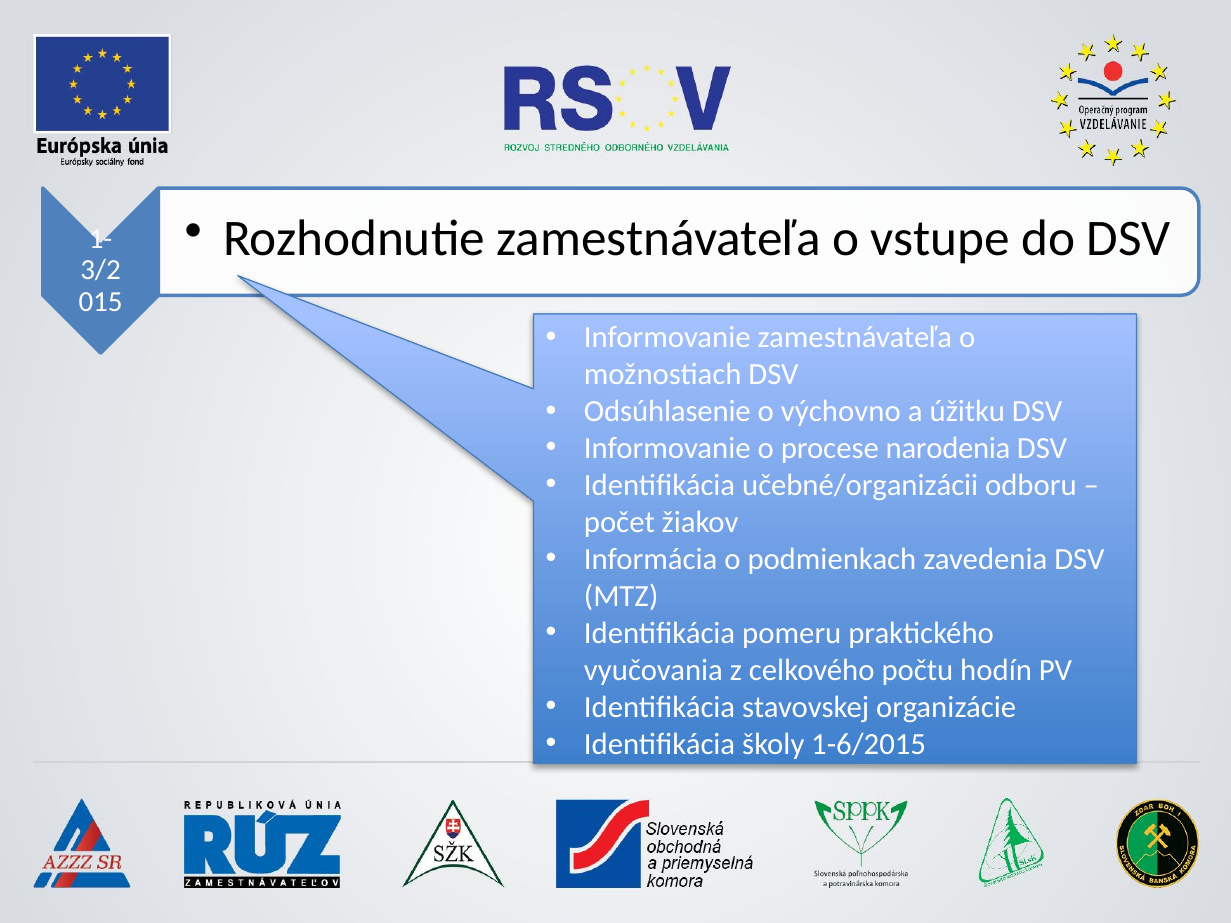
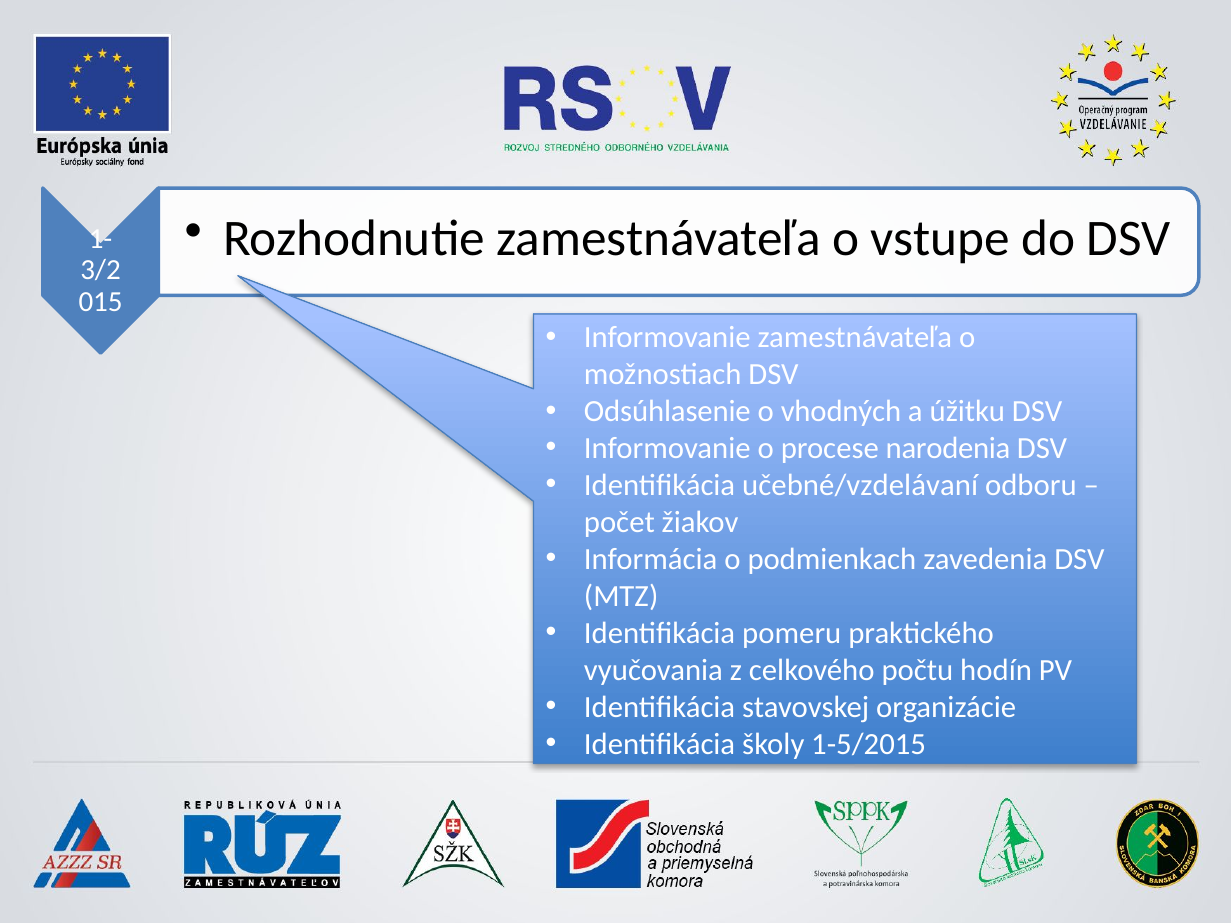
výchovno: výchovno -> vhodných (841, 412)
učebné/organizácii: učebné/organizácii -> učebné/vzdelávaní (860, 486)
1-6/2015: 1-6/2015 -> 1-5/2015 (869, 744)
